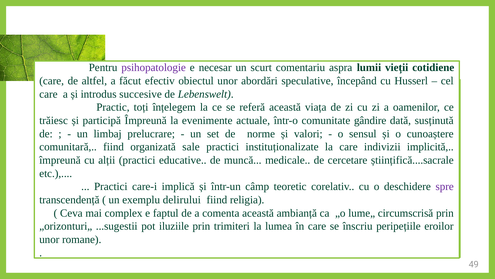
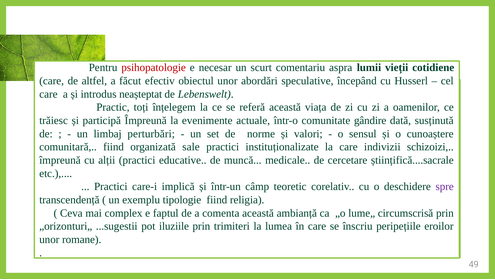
psihopatologie colour: purple -> red (154, 68)
succesive: succesive -> neașteptat (141, 94)
prelucrare: prelucrare -> perturbări (151, 134)
implicită: implicită -> schizoizi (430, 147)
delirului: delirului -> tipologie (182, 199)
